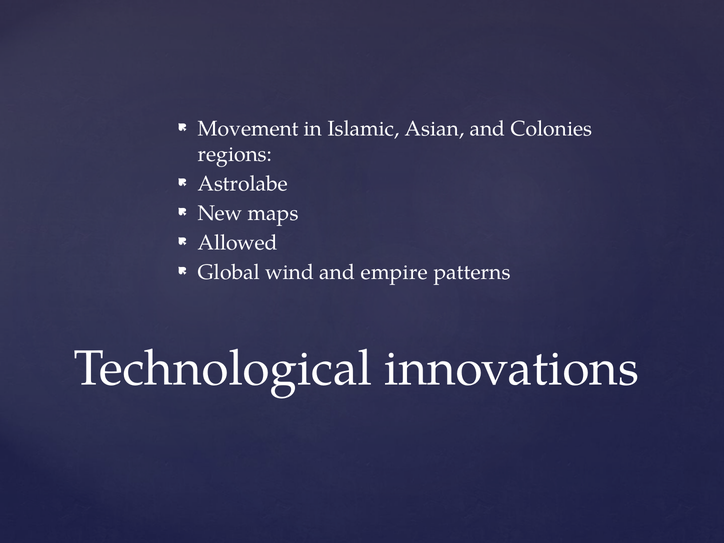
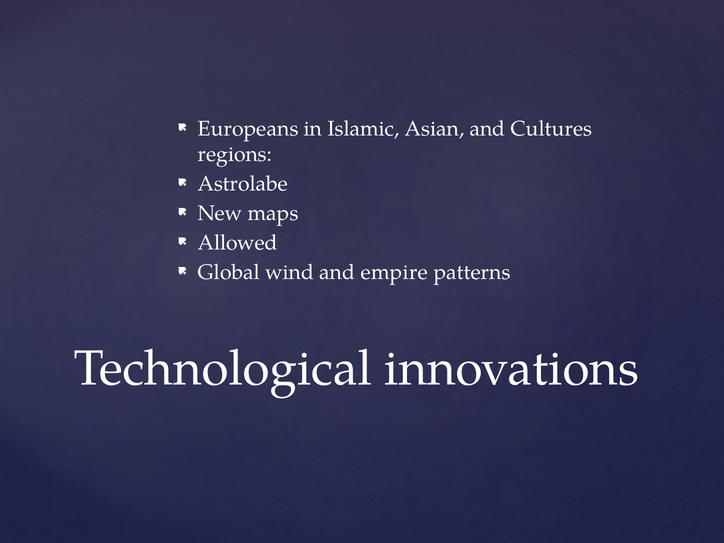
Movement: Movement -> Europeans (248, 129)
Colonies: Colonies -> Cultures (551, 129)
